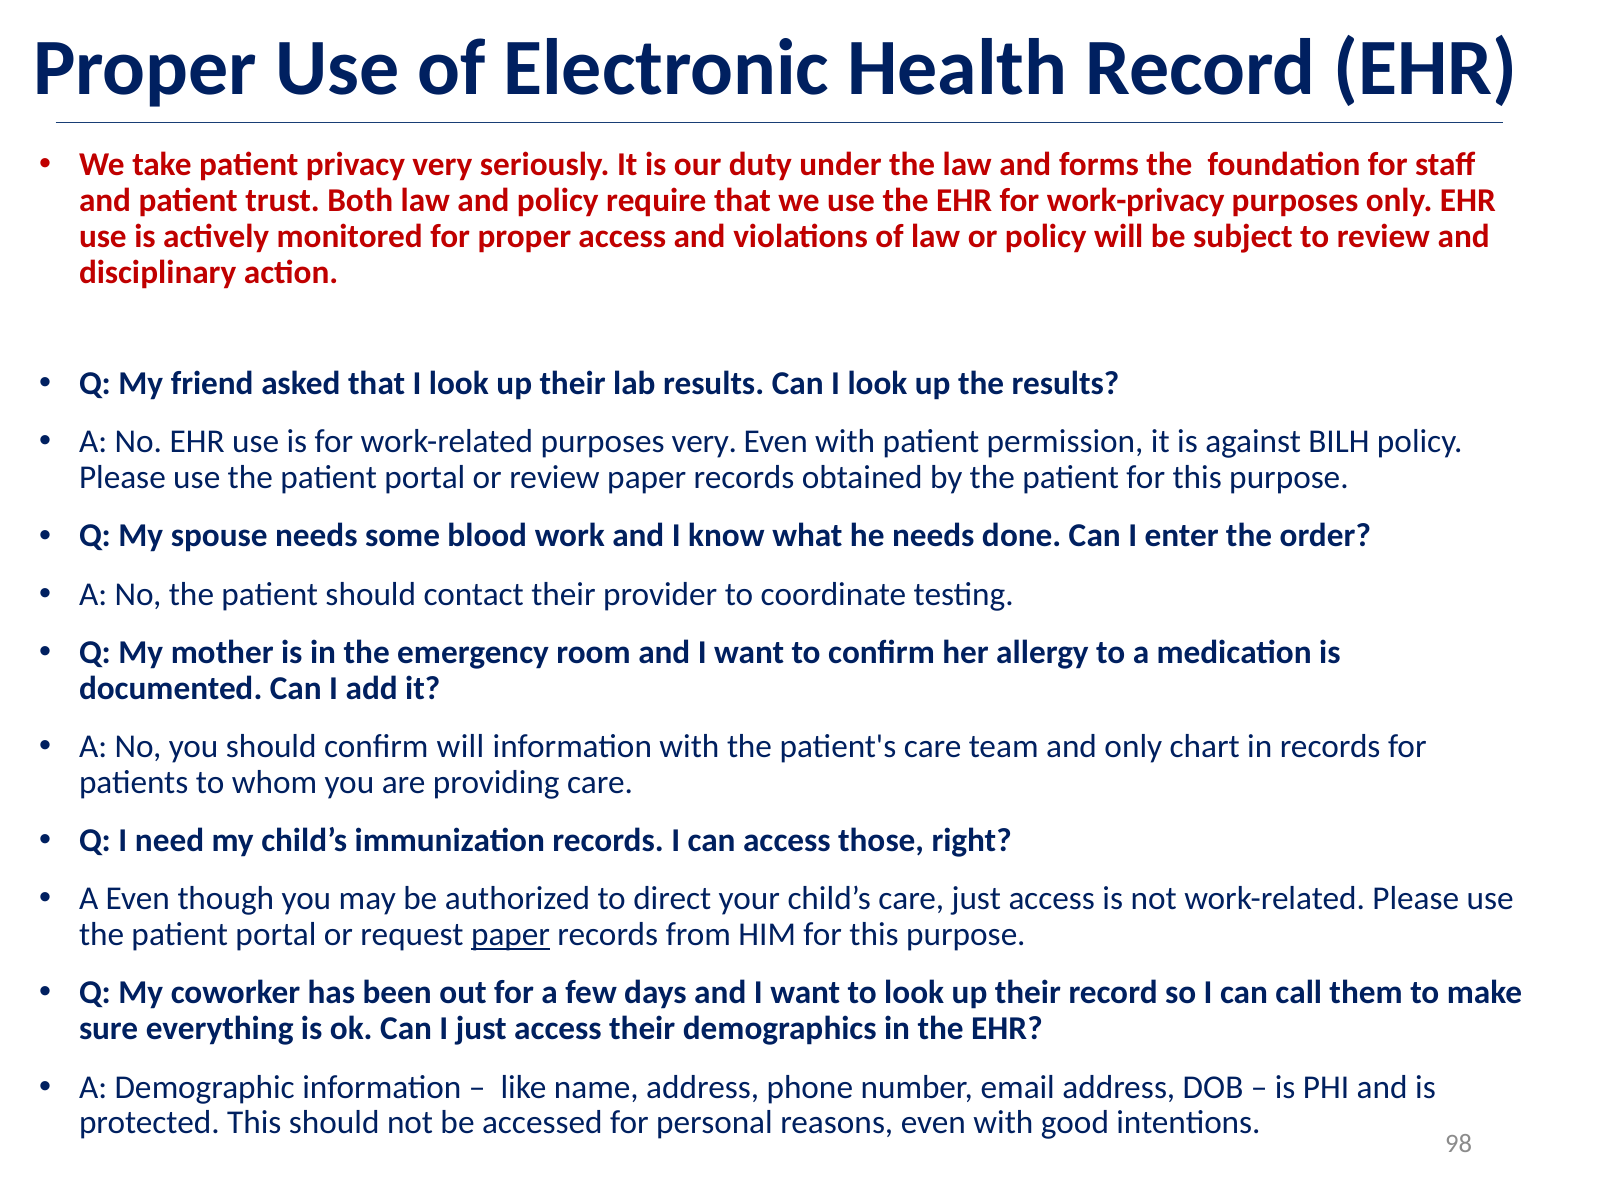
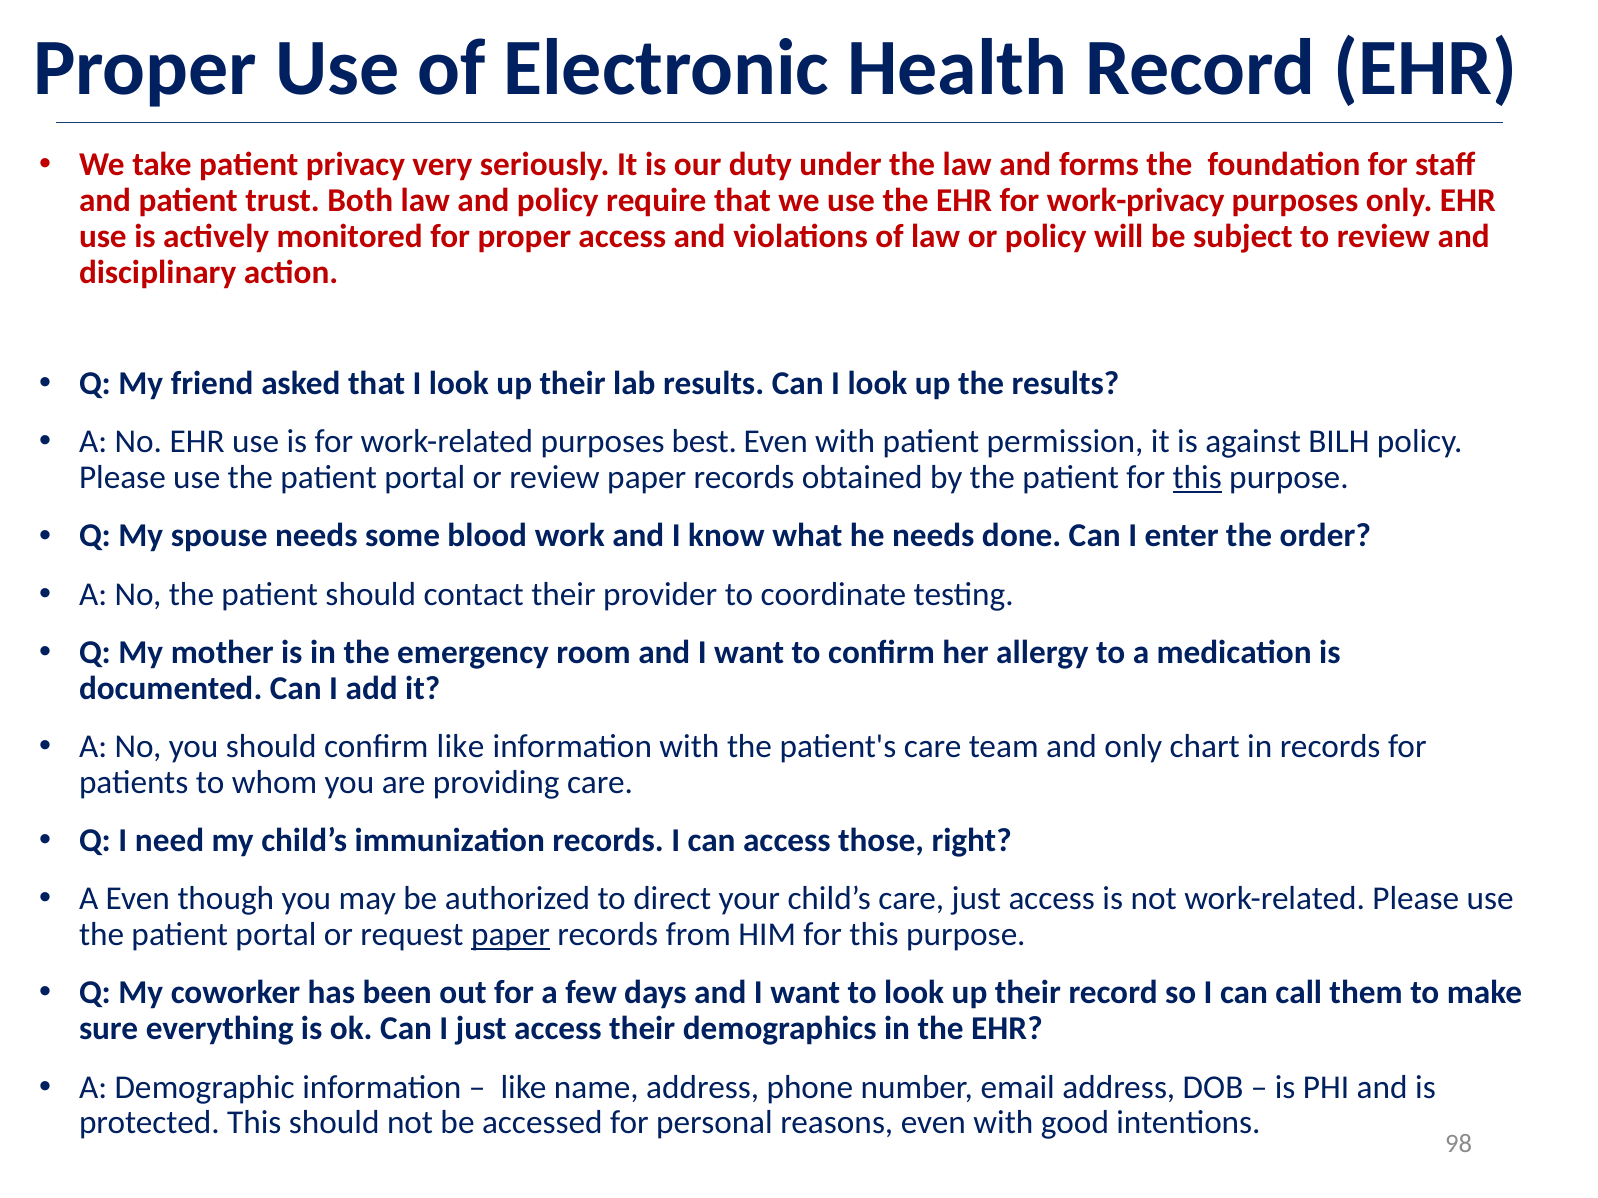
purposes very: very -> best (704, 442)
this underline: none -> present (1197, 478)
confirm will: will -> like (460, 747)
